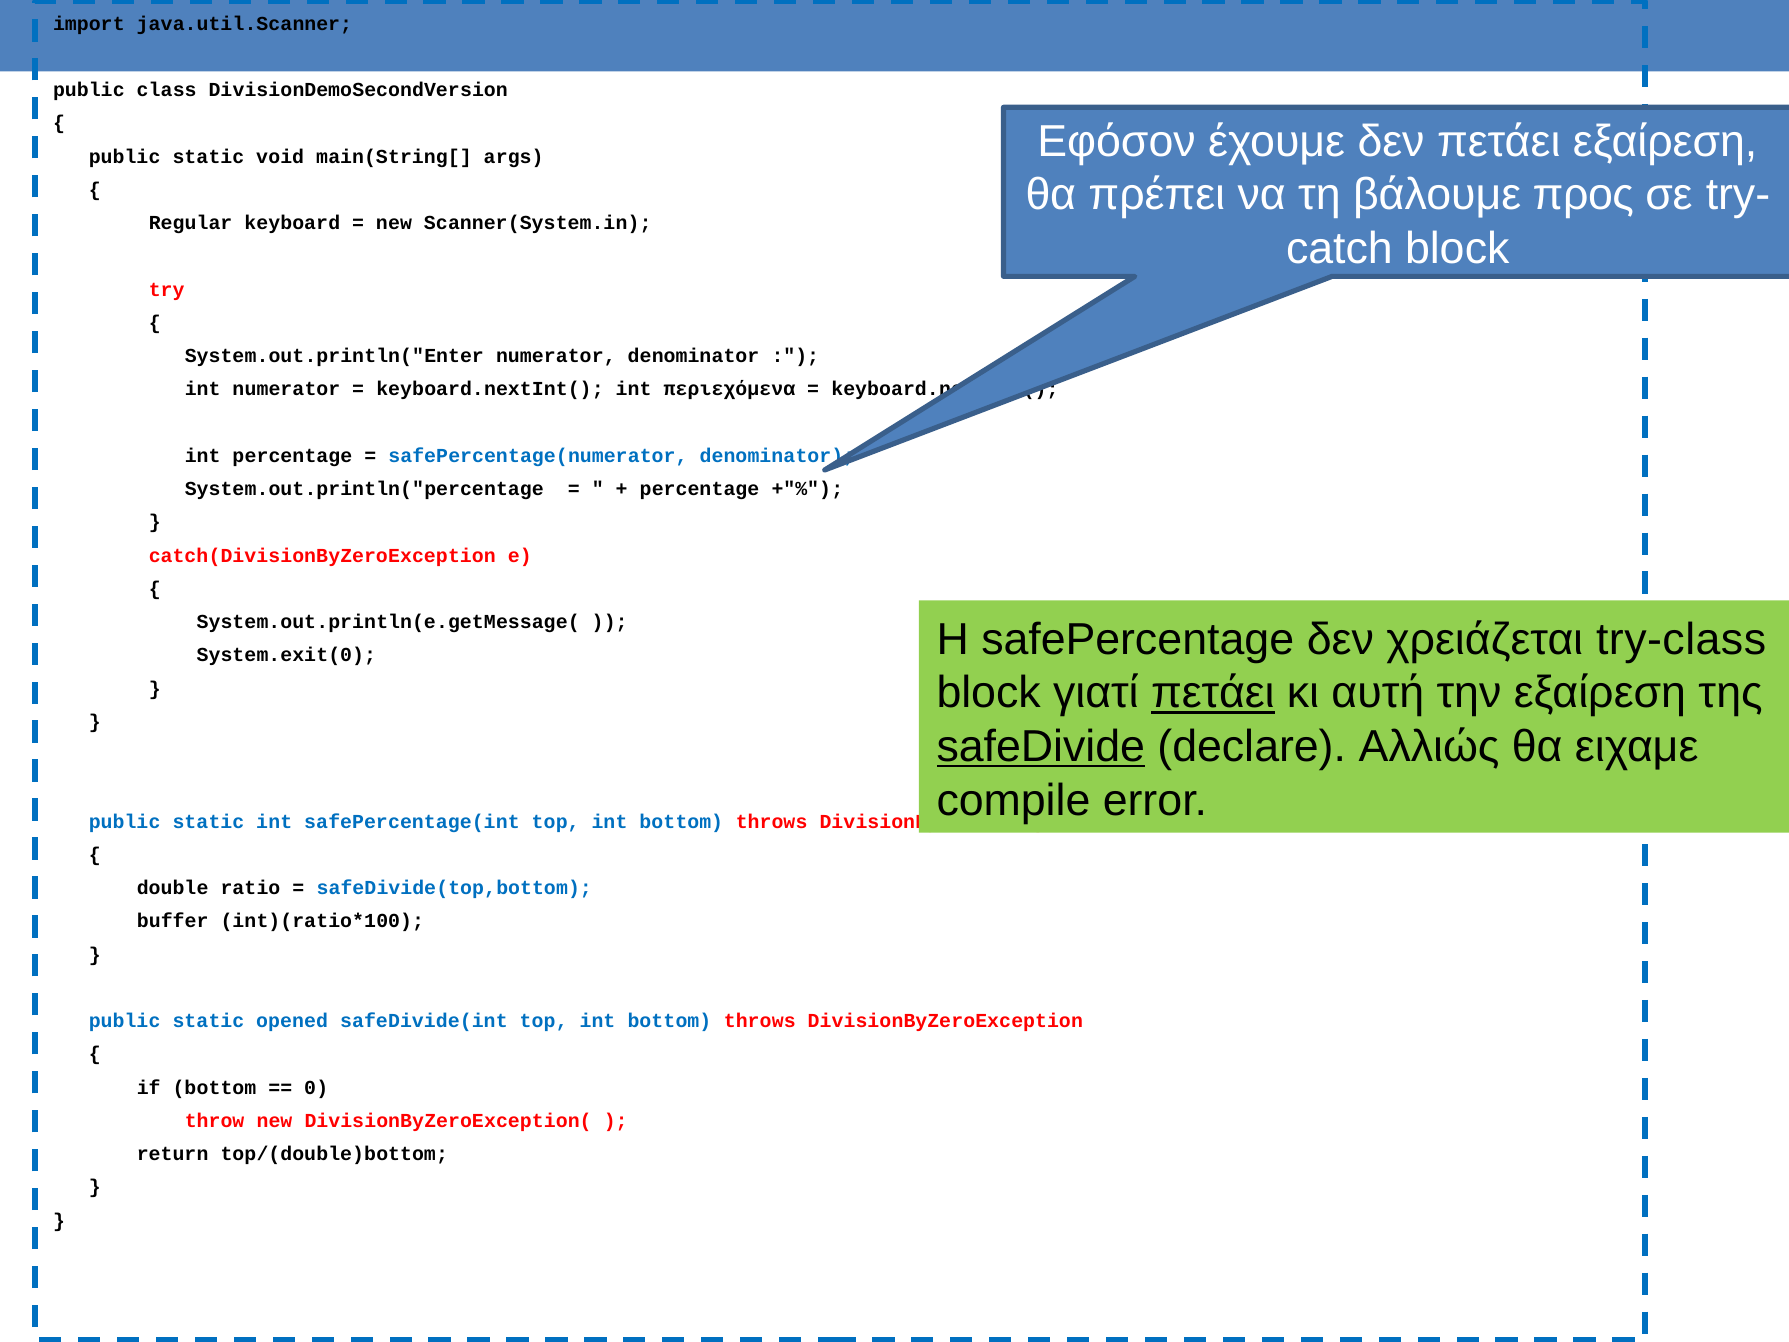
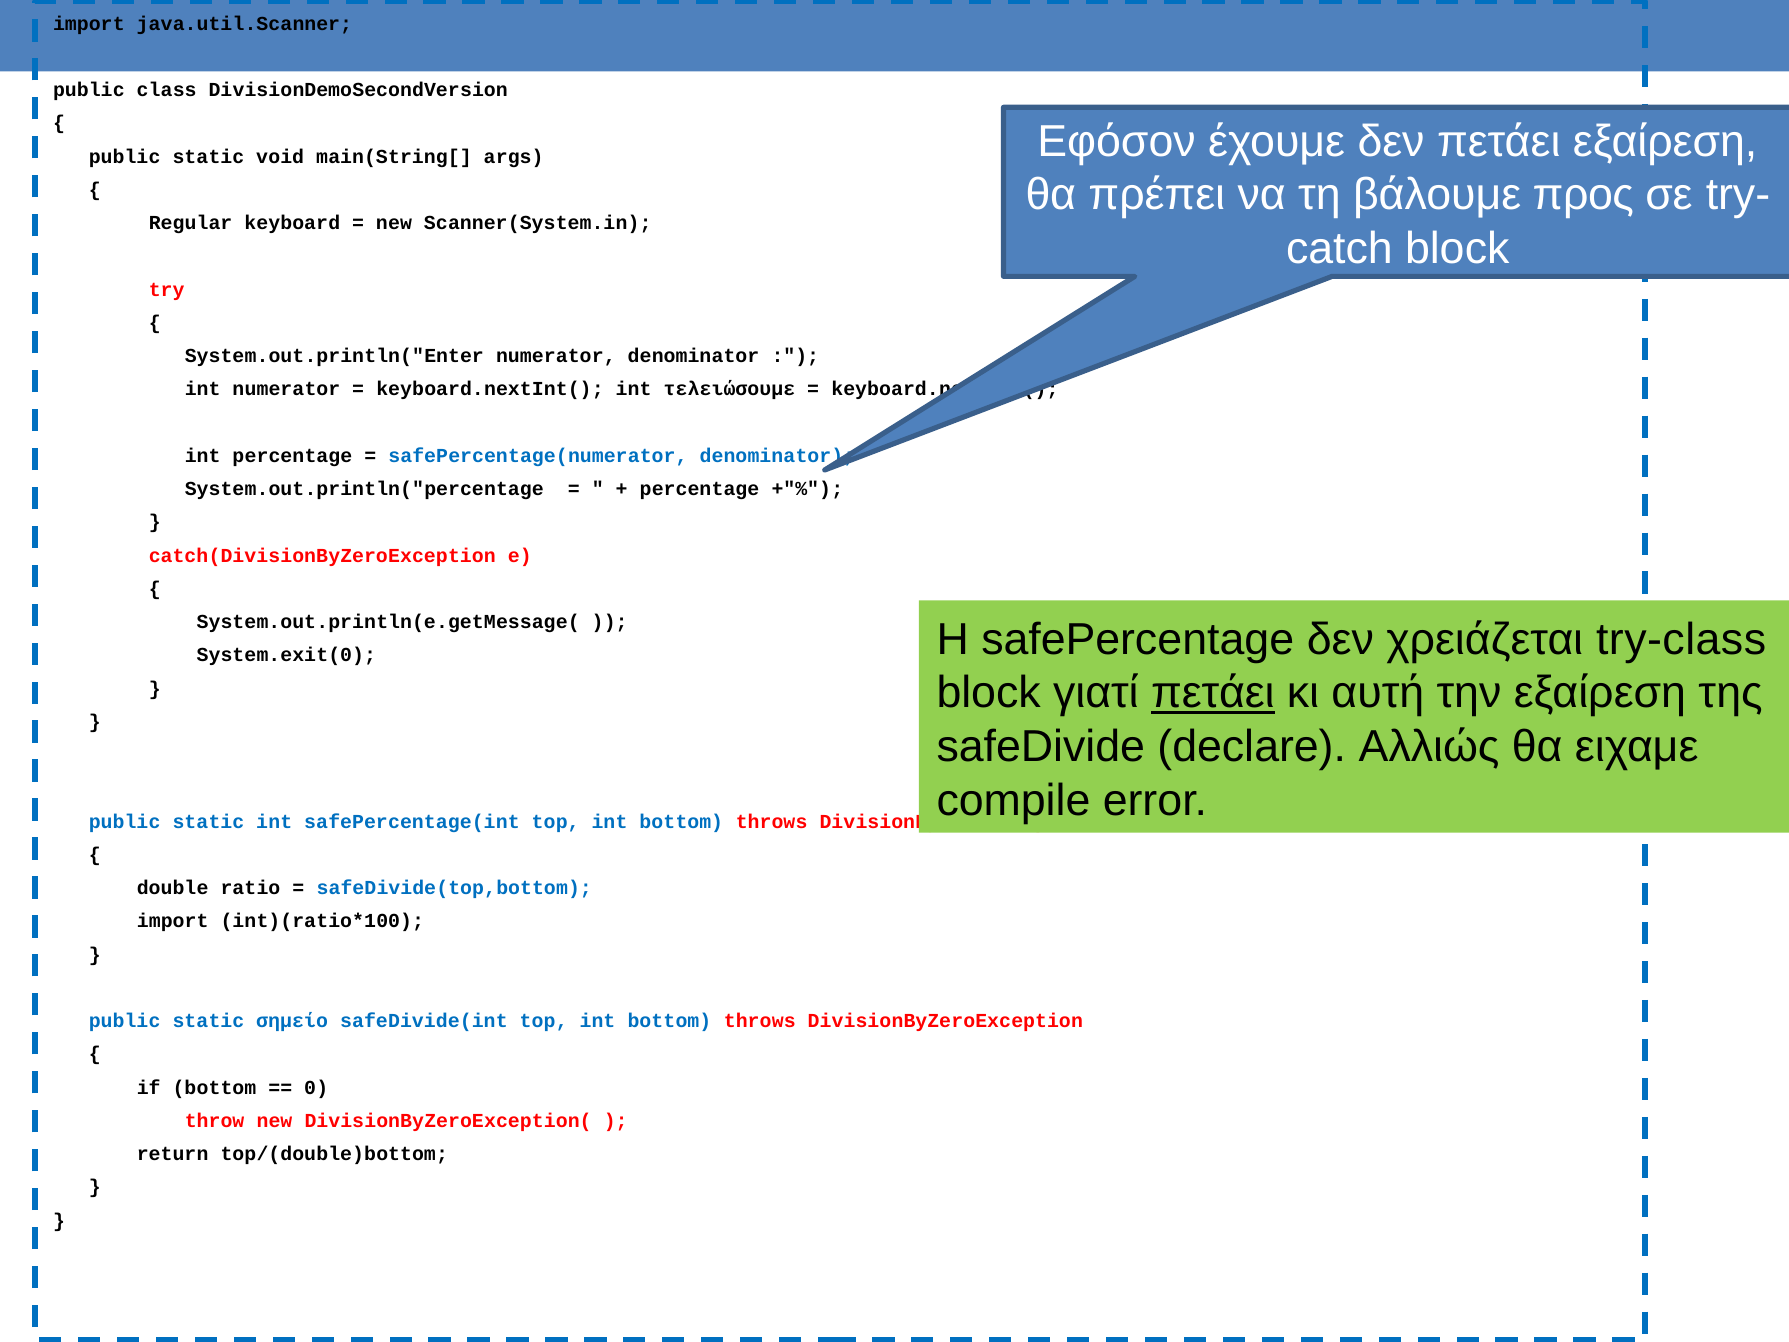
περιεχόμενα: περιεχόμενα -> τελειώσουμε (729, 389)
safeDivide underline: present -> none (1041, 746)
buffer: buffer -> import (173, 921)
opened: opened -> σημείο (292, 1021)
